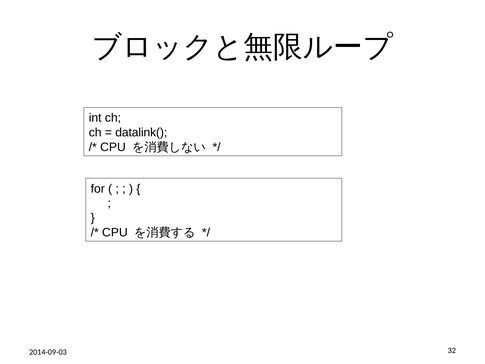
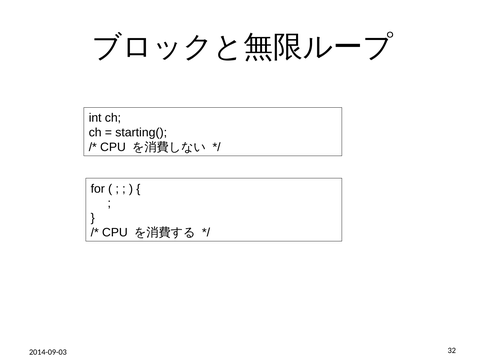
datalink(: datalink( -> starting( (141, 132)
